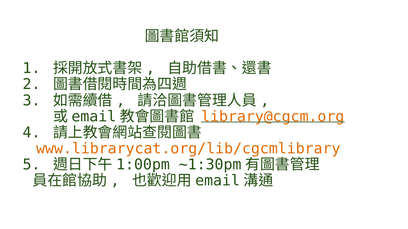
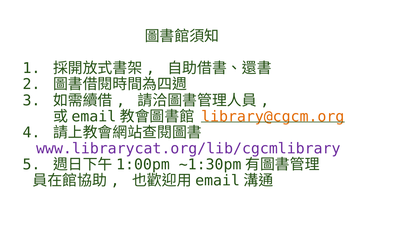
www.librarycat.org/lib/cgcmlibrary colour: orange -> purple (188, 149)
